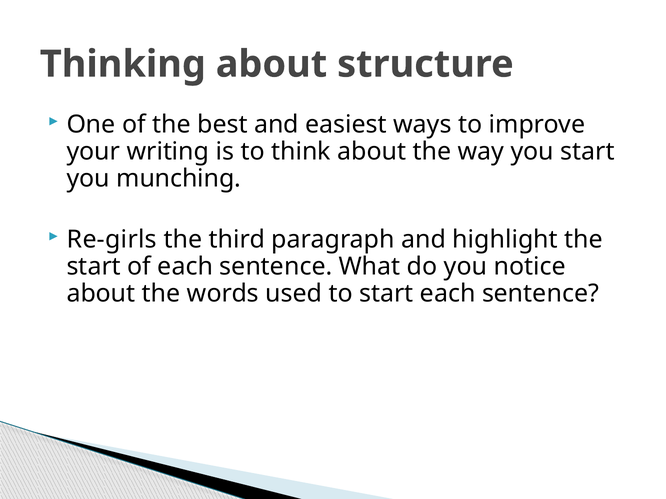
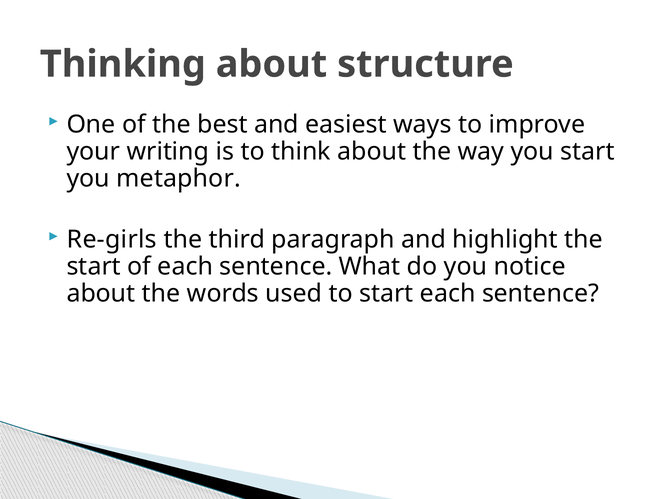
munching: munching -> metaphor (179, 179)
